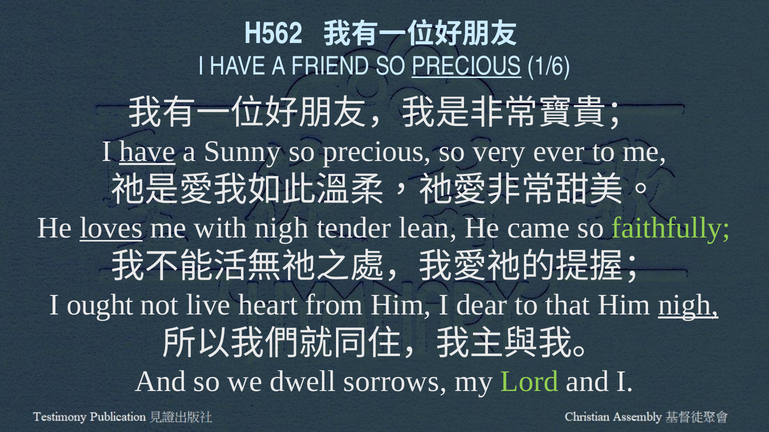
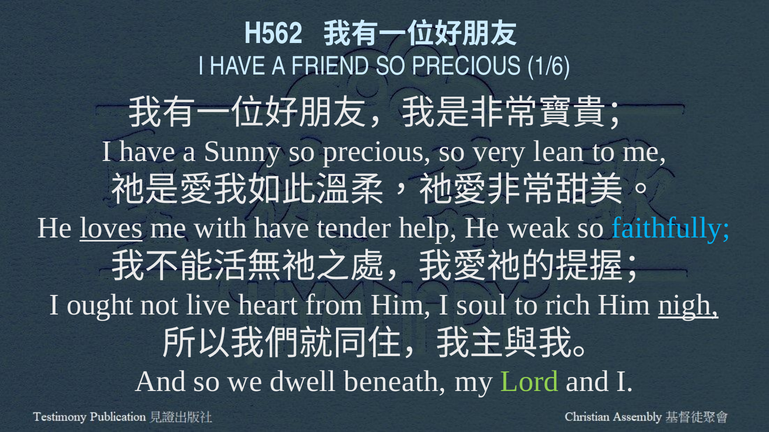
PRECIOUS underline: present -> none (467, 67)
have underline: present -> none (147, 151)
ever: ever -> lean (559, 151)
with nigh: nigh -> have (282, 228)
lean: lean -> help (428, 228)
came: came -> weak (538, 228)
faithfully colour: light green -> light blue (671, 228)
dear: dear -> soul (482, 305)
that: that -> rich (568, 305)
sorrows: sorrows -> beneath (395, 382)
